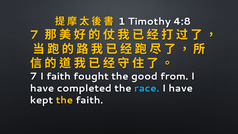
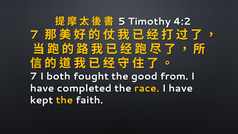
1: 1 -> 5 (122, 22)
4:8: 4:8 -> 4:2 (182, 22)
I faith: faith -> both (59, 76)
race colour: light blue -> yellow (147, 88)
